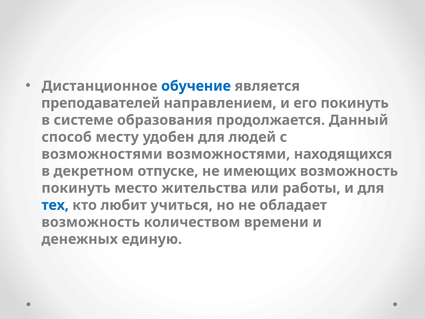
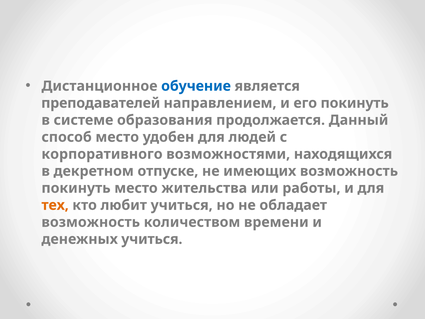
способ месту: месту -> место (117, 137)
возможностями: возможностями -> корпоративного (102, 154)
тех colour: blue -> orange (55, 205)
денежных единую: единую -> учиться (152, 239)
